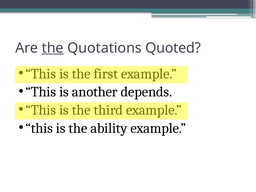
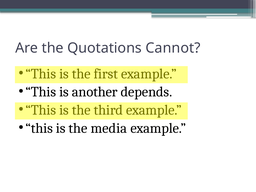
the underline: present -> none (53, 48)
Quoted: Quoted -> Cannot (173, 48)
ability: ability -> media (109, 128)
